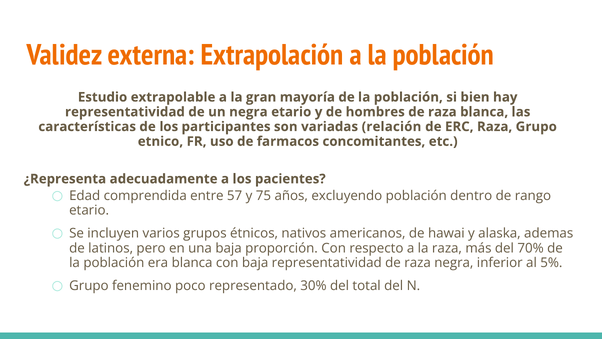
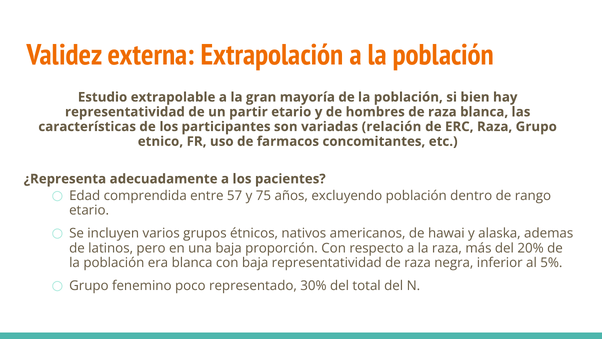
un negra: negra -> partir (248, 112)
70%: 70% -> 20% (531, 248)
